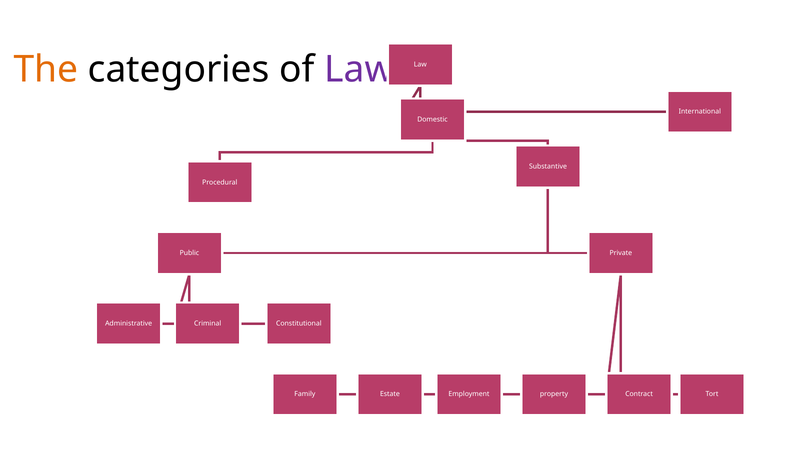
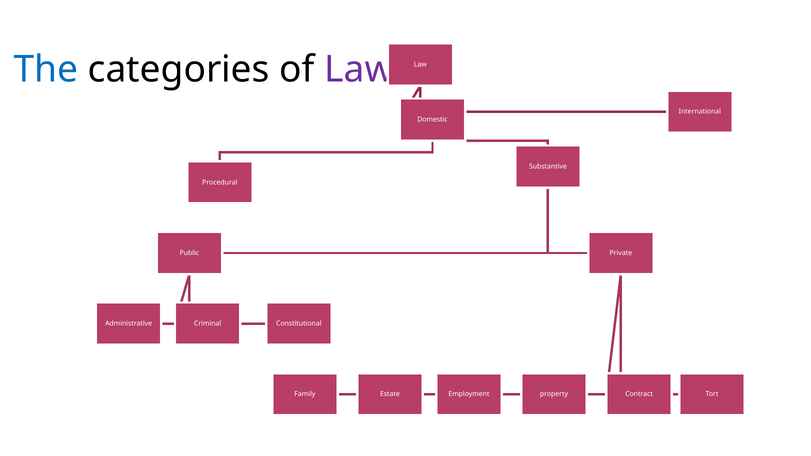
The colour: orange -> blue (46, 70)
